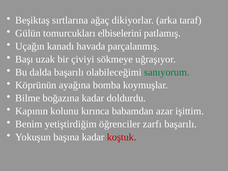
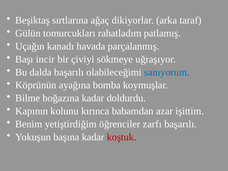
elbiselerini: elbiselerini -> rahatladım (120, 33)
uzak: uzak -> incir (45, 59)
sanıyorum colour: green -> blue (167, 72)
